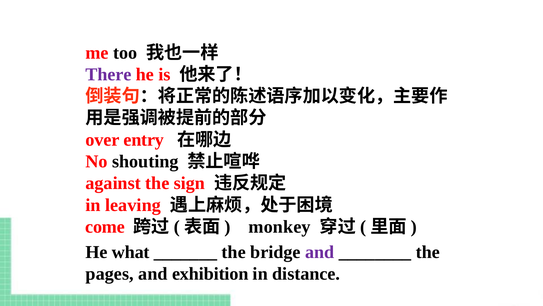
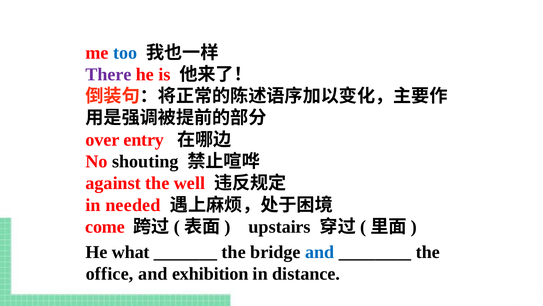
too colour: black -> blue (125, 53)
sign: sign -> well (189, 183)
leaving: leaving -> needed (133, 205)
monkey: monkey -> upstairs (280, 226)
and colour: purple -> blue (320, 252)
pages: pages -> office (110, 273)
